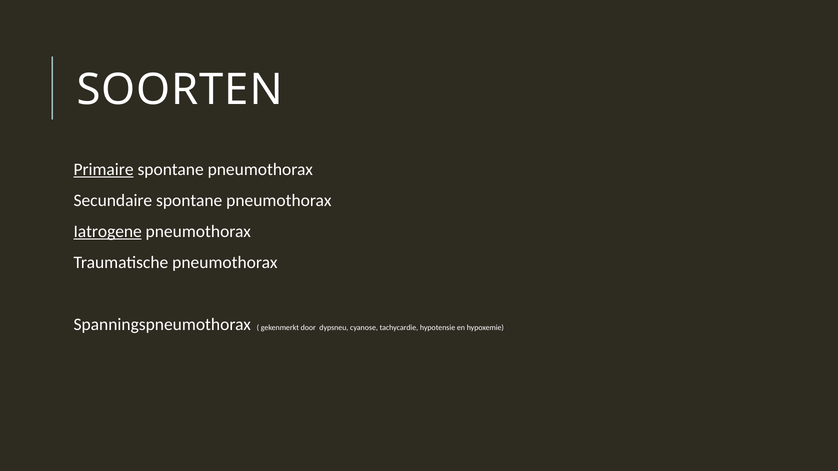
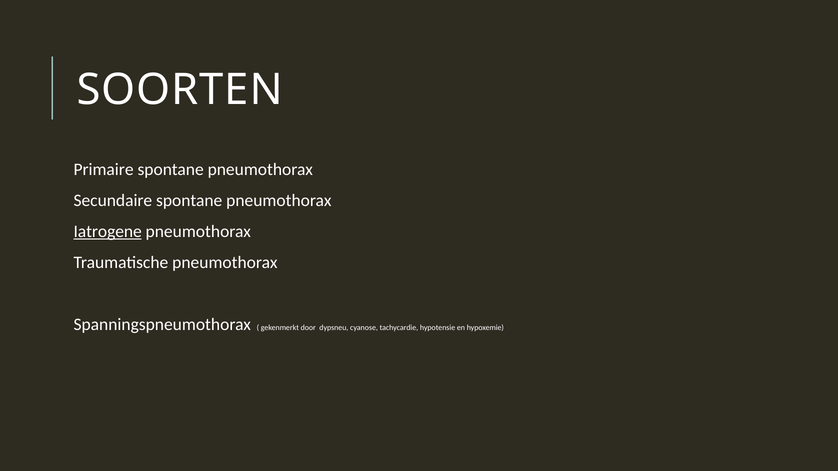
Primaire underline: present -> none (104, 170)
